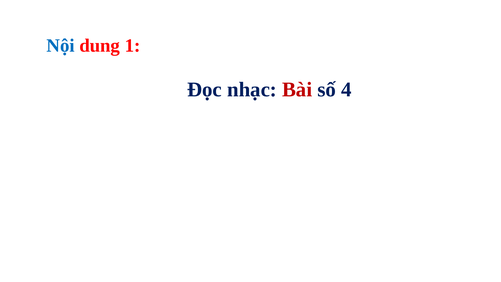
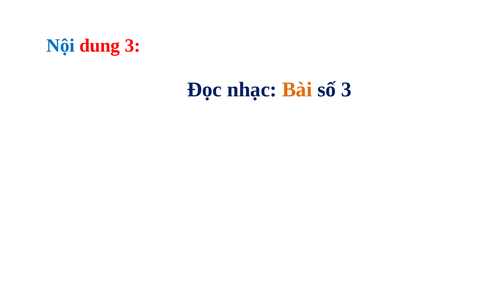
dung 1: 1 -> 3 (133, 46)
Bài colour: red -> orange (297, 90)
số 4: 4 -> 3 (346, 90)
